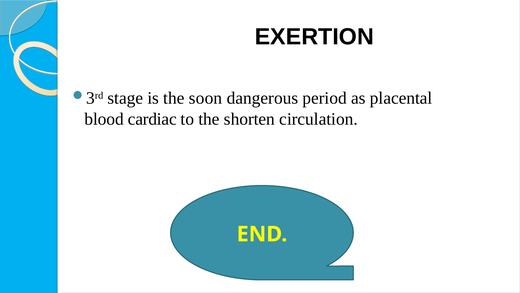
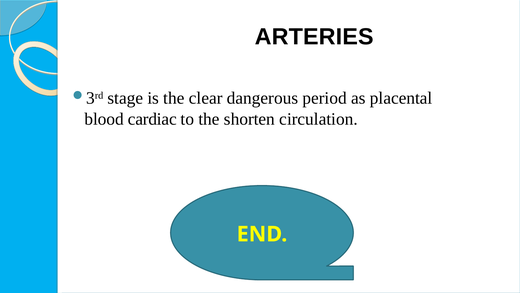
EXERTION: EXERTION -> ARTERIES (314, 37)
soon: soon -> clear (206, 98)
